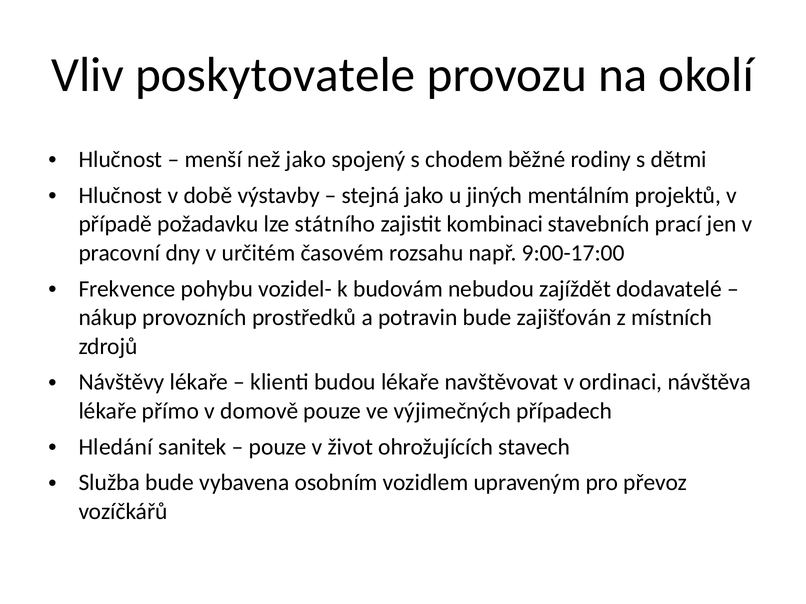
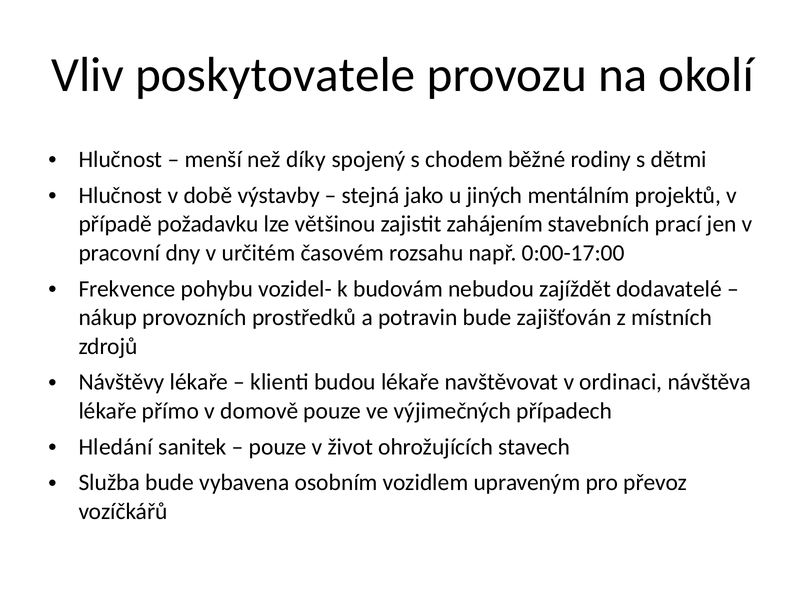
než jako: jako -> díky (306, 160)
státního: státního -> většinou (335, 224)
kombinaci: kombinaci -> zahájením (495, 224)
9:00-17:00: 9:00-17:00 -> 0:00-17:00 (573, 253)
